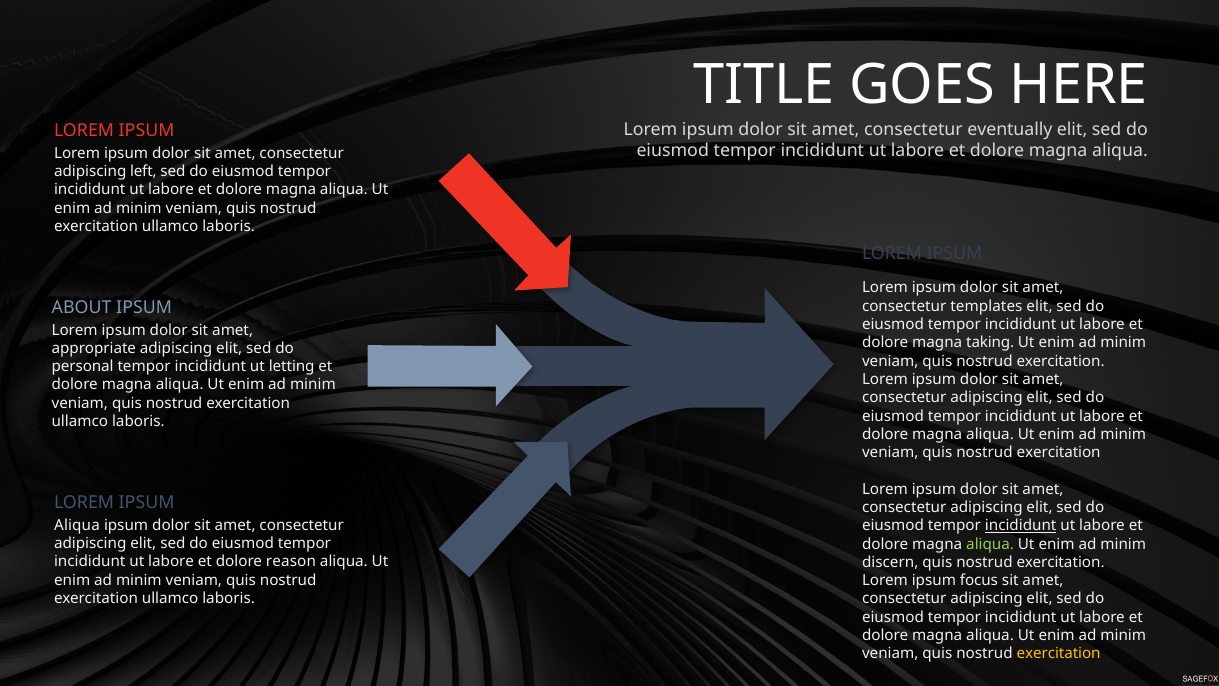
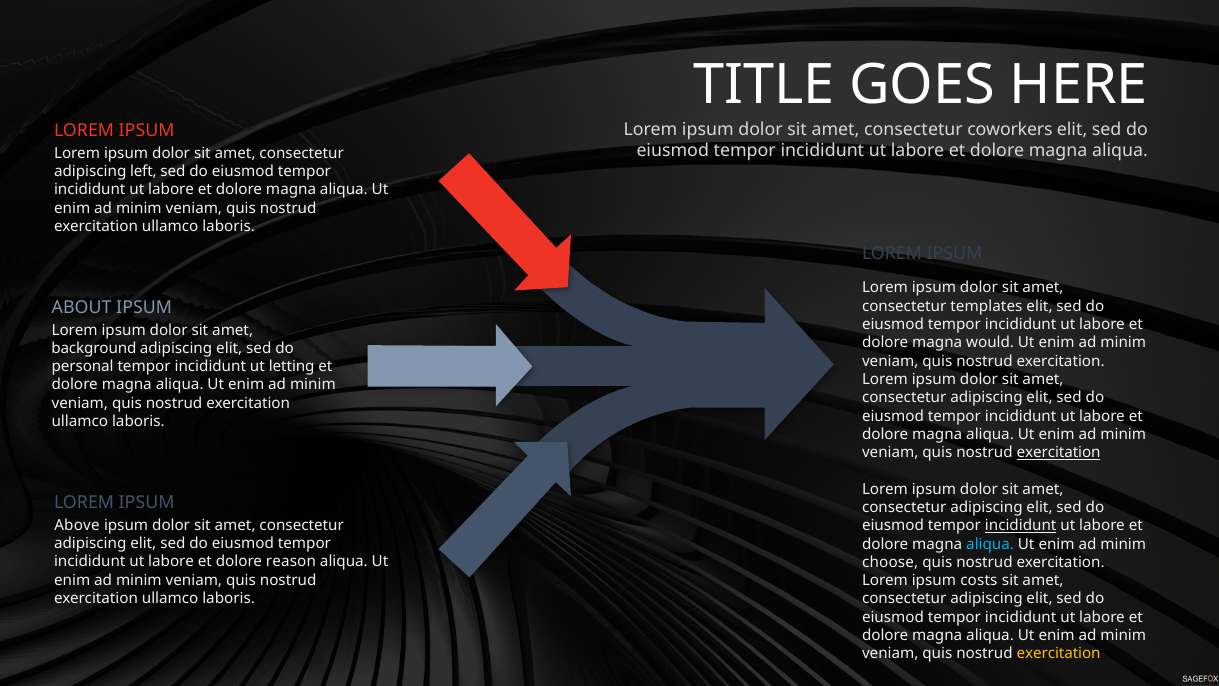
eventually: eventually -> coworkers (1010, 129)
taking: taking -> would (990, 343)
appropriate: appropriate -> background (94, 348)
exercitation underline: none -> present (1059, 452)
Aliqua: Aliqua -> Above (77, 525)
aliqua colour: light green -> light blue (990, 544)
discern: discern -> choose (890, 562)
focus: focus -> costs (979, 580)
